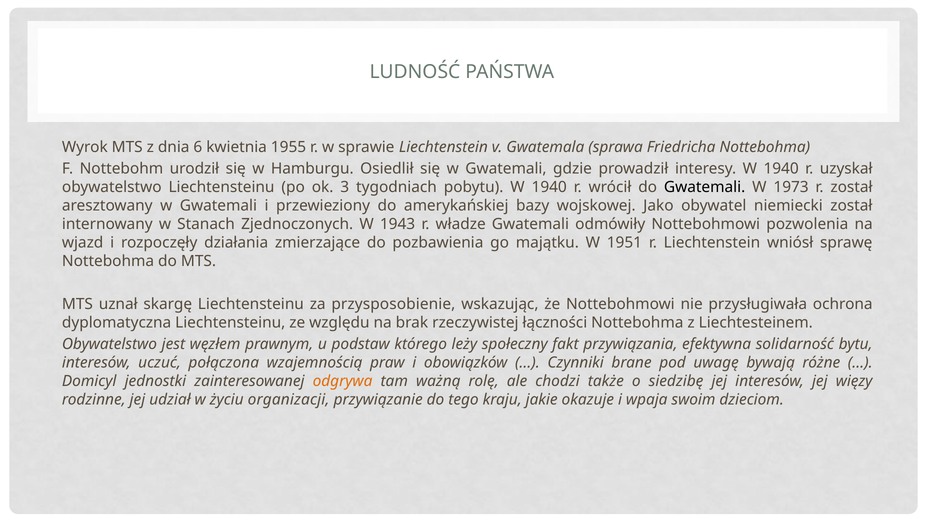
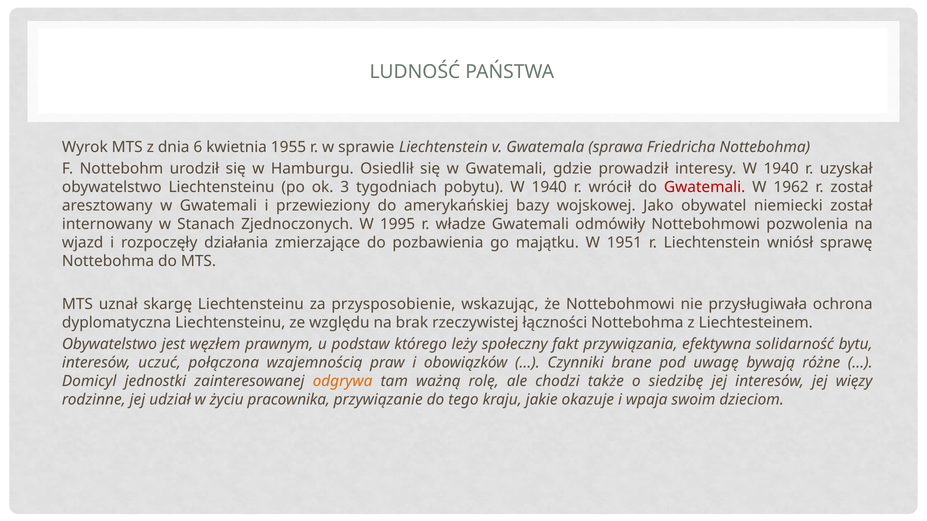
Gwatemali colour: black -> red (705, 187)
1973: 1973 -> 1962 (791, 187)
1943: 1943 -> 1995 (398, 224)
organizacji: organizacji -> pracownika (289, 400)
